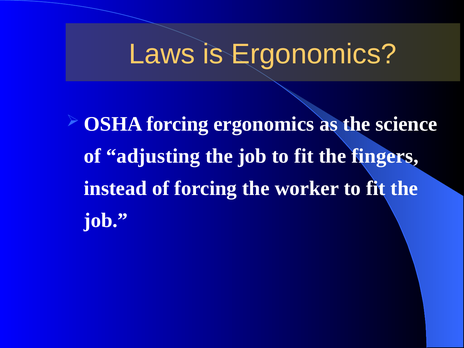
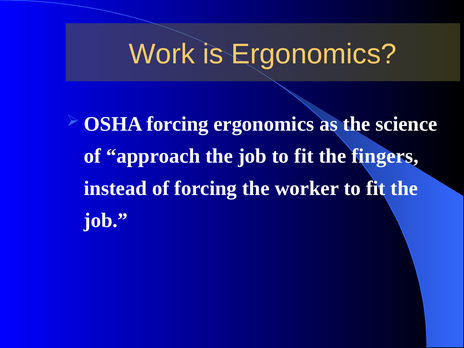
Laws: Laws -> Work (162, 54)
adjusting: adjusting -> approach (153, 156)
